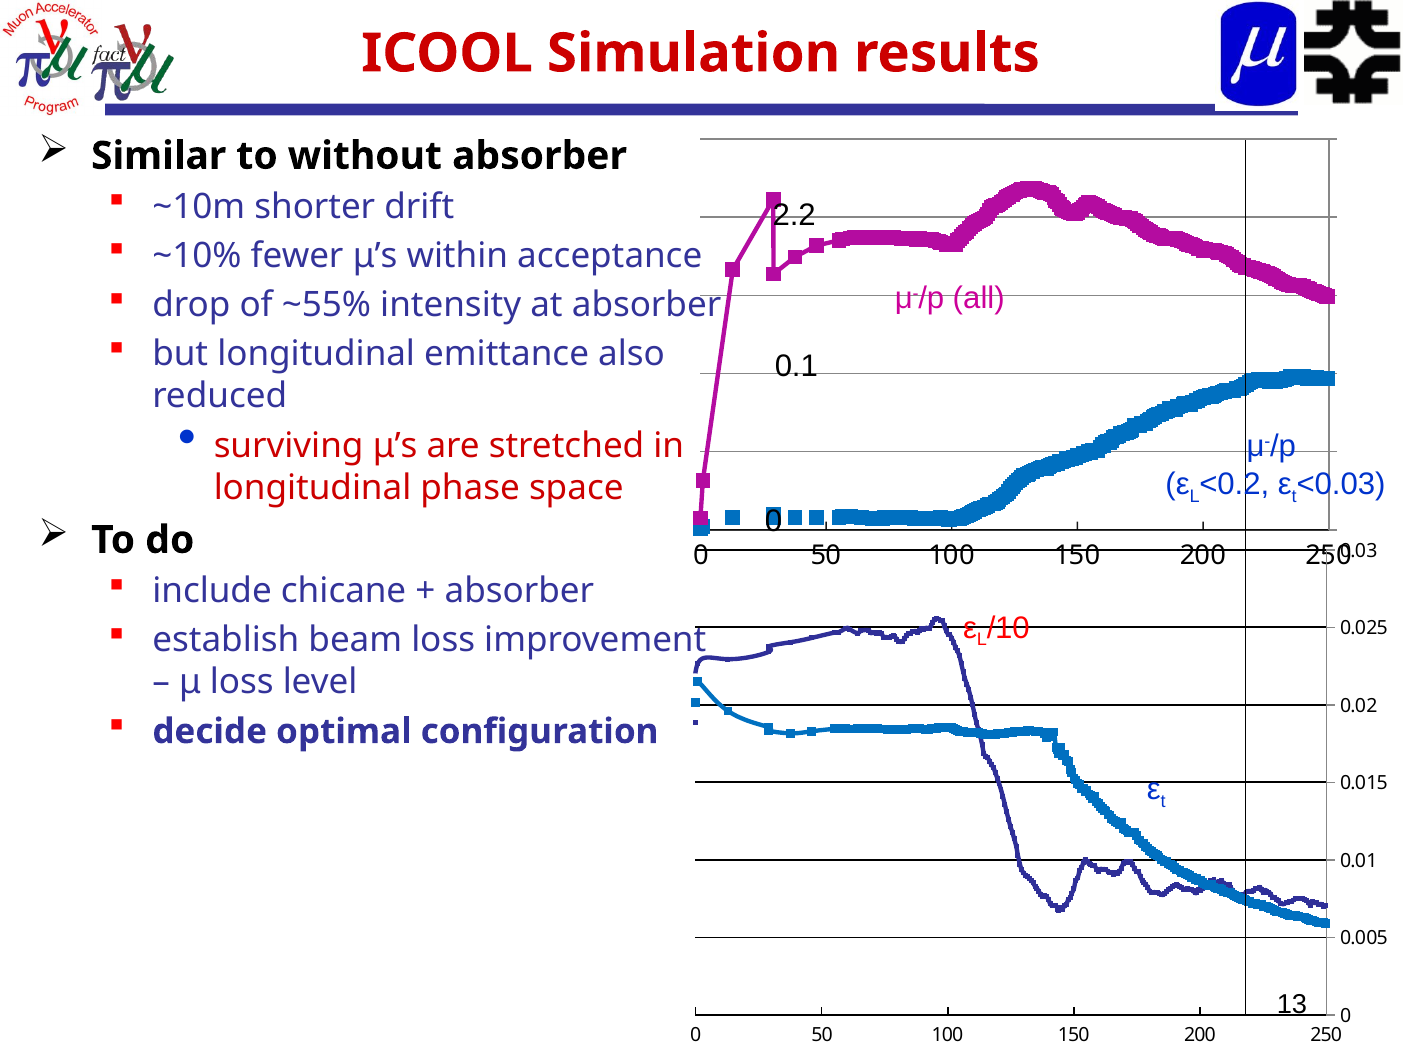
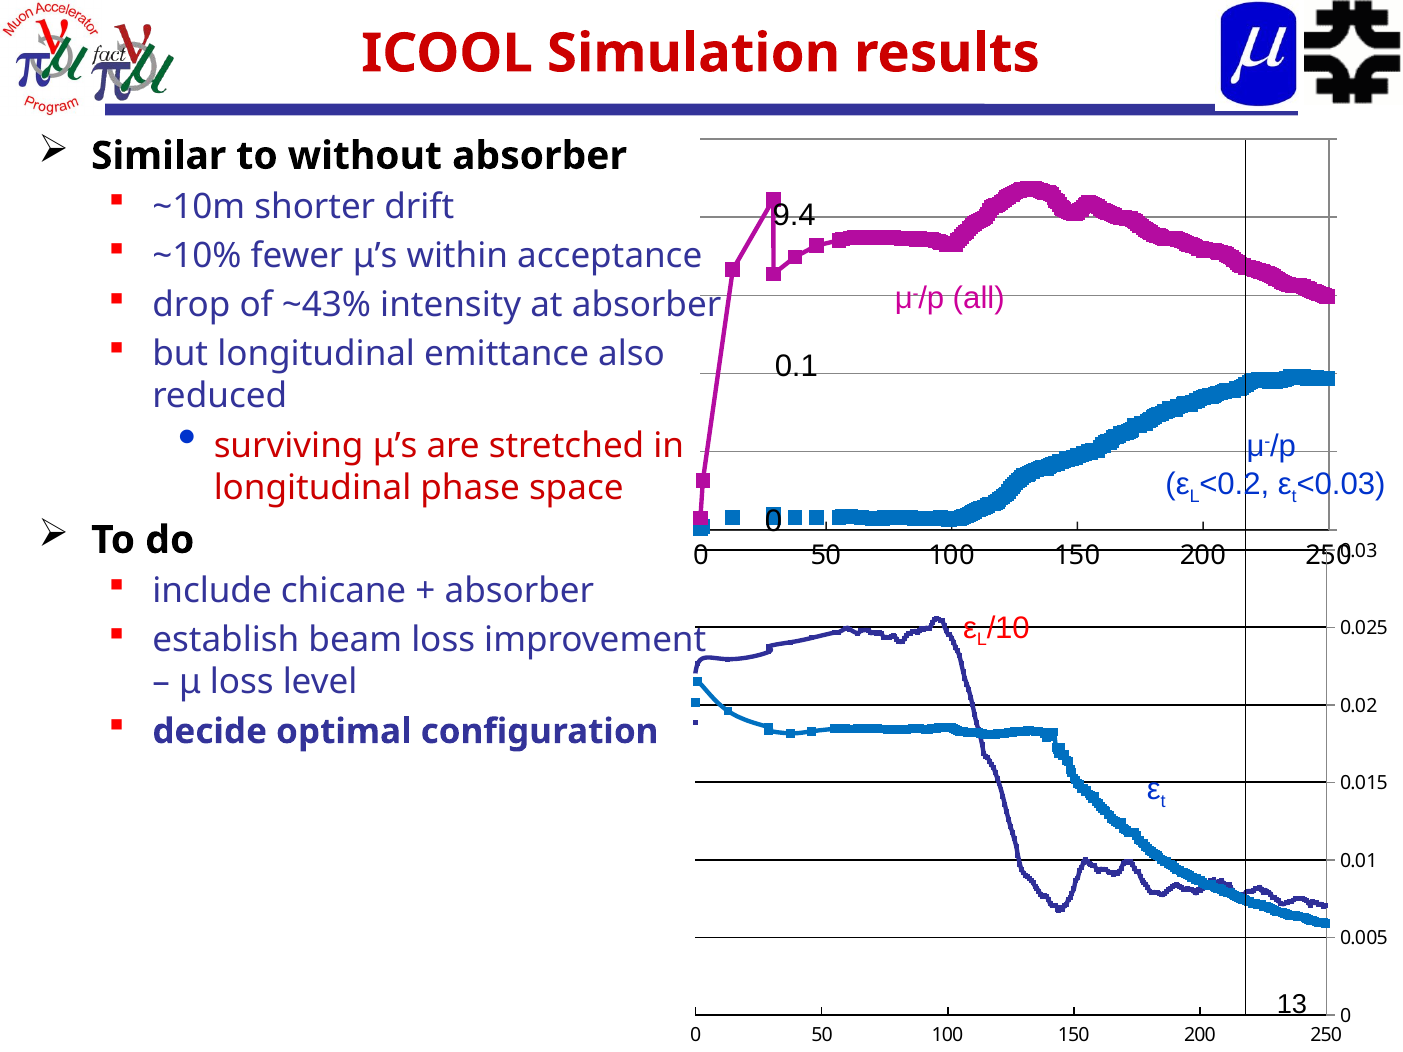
2.2: 2.2 -> 9.4 (794, 215)
~55%: ~55% -> ~43% (326, 305)
